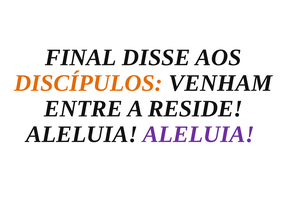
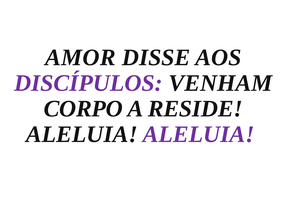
FINAL: FINAL -> AMOR (80, 58)
DISCÍPULOS colour: orange -> purple (88, 83)
ENTRE: ENTRE -> CORPO (83, 109)
